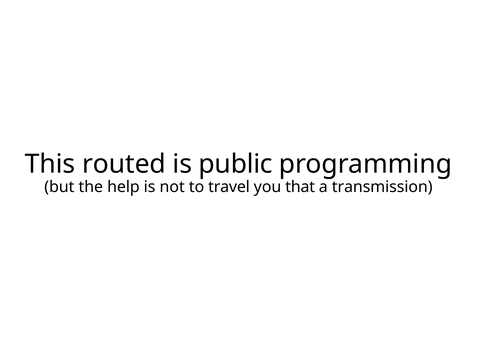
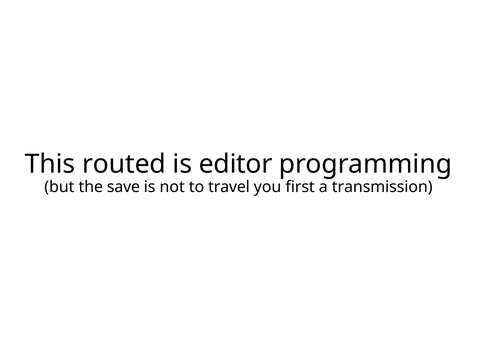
public: public -> editor (236, 164)
help: help -> save (123, 187)
that: that -> first (300, 187)
